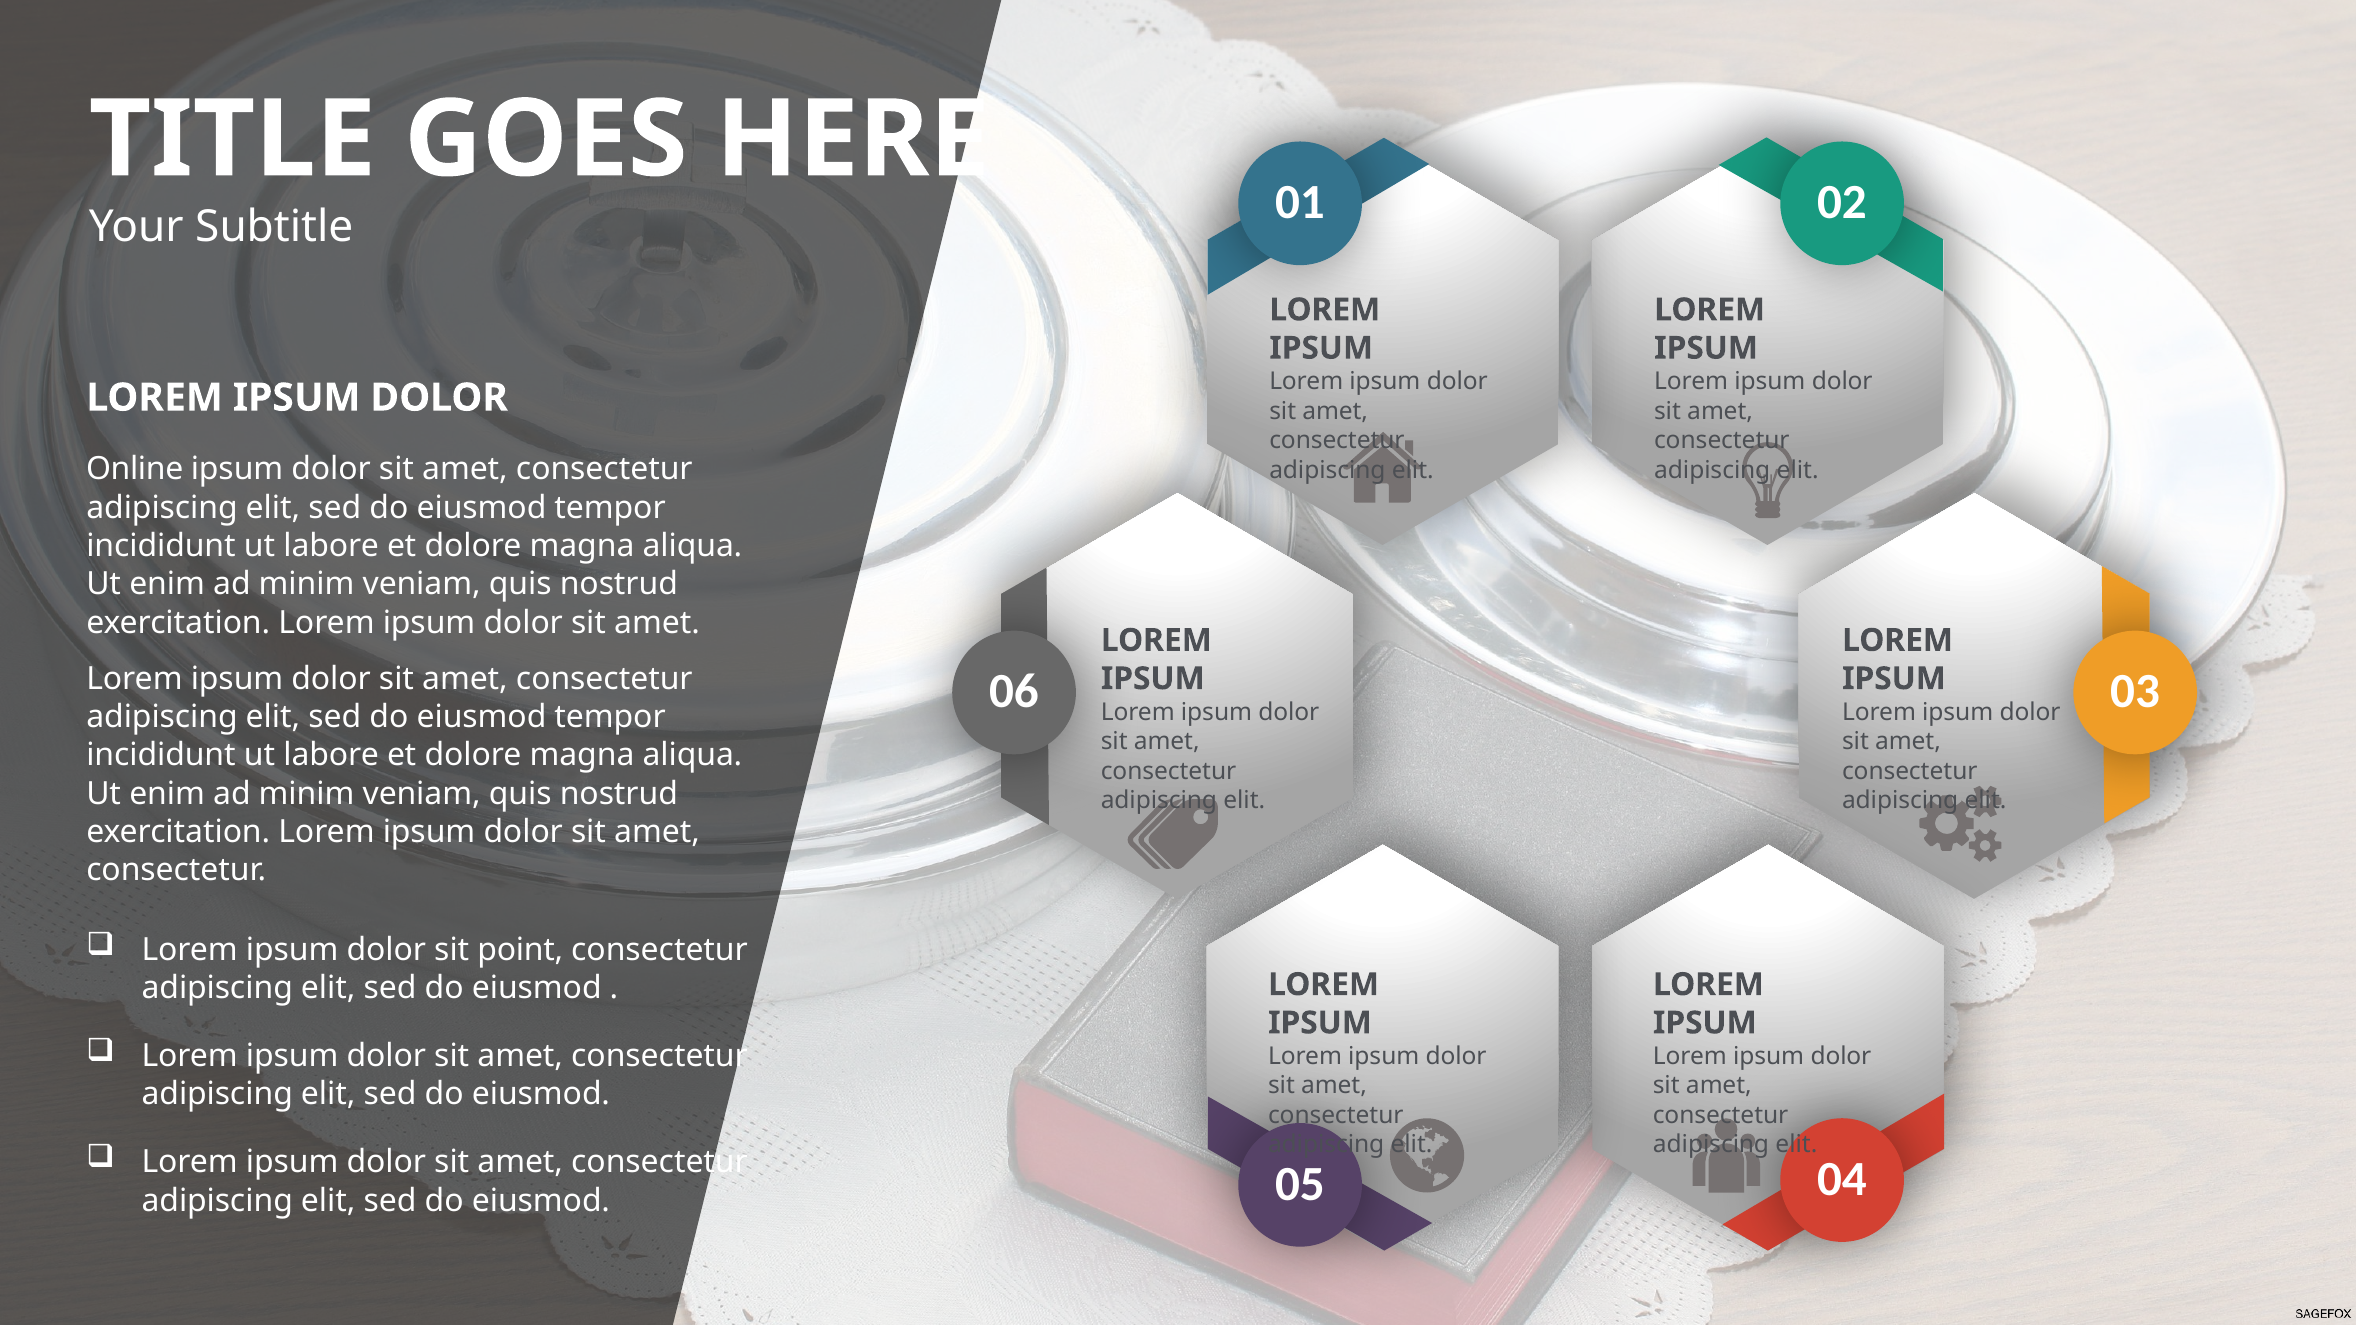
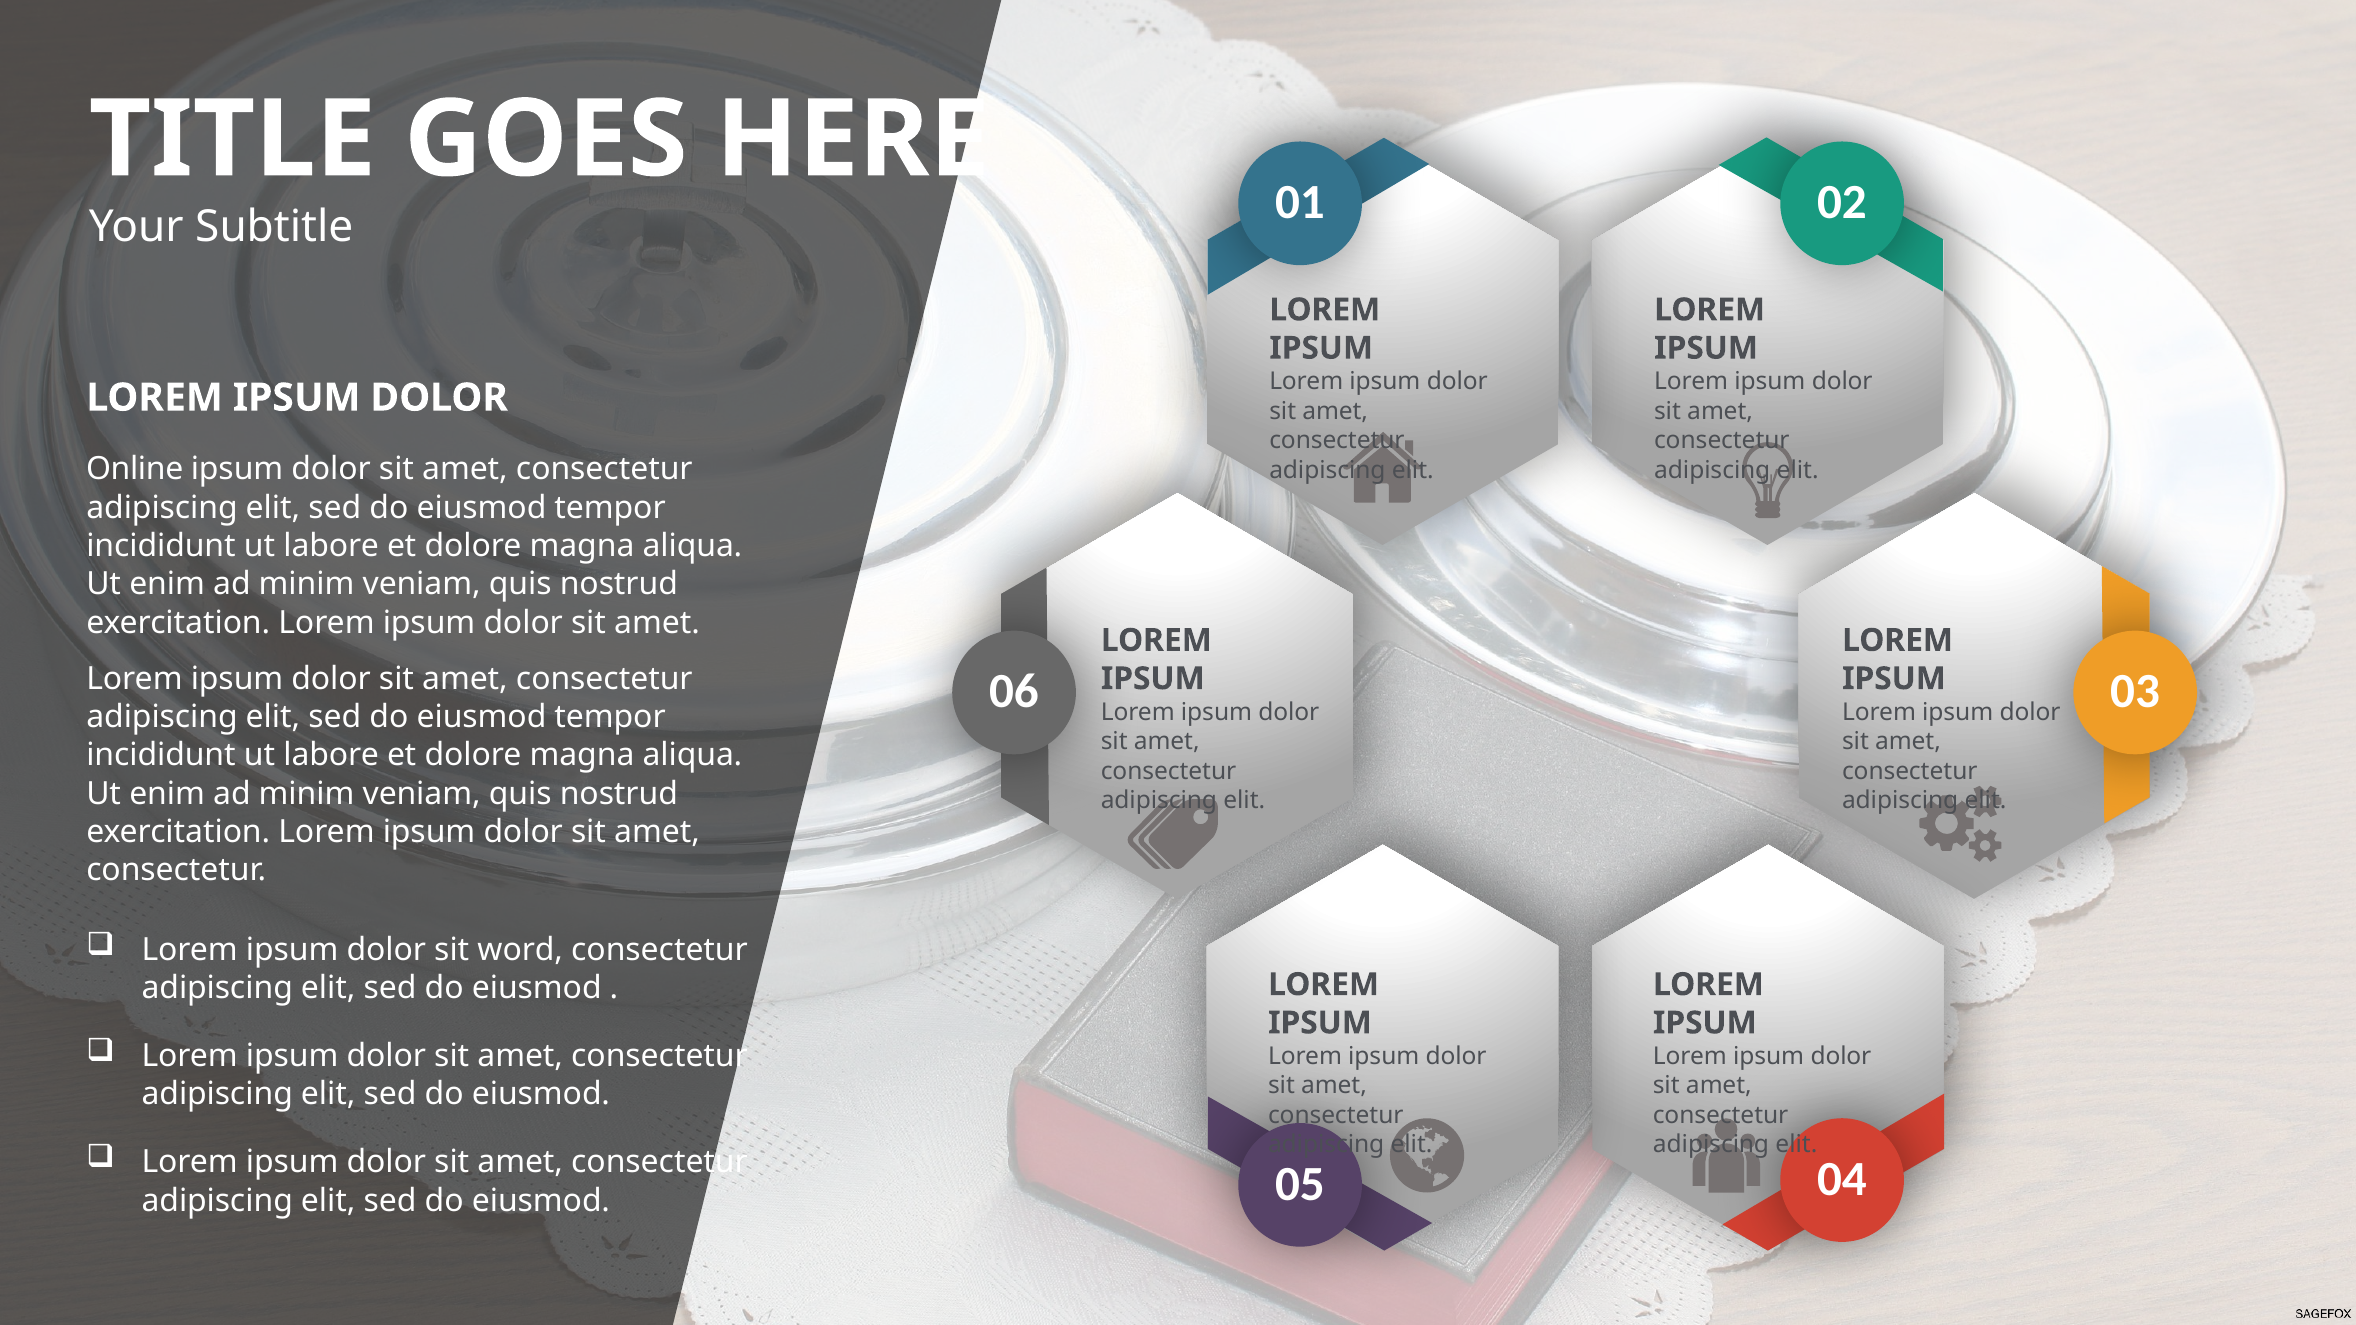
point: point -> word (520, 950)
